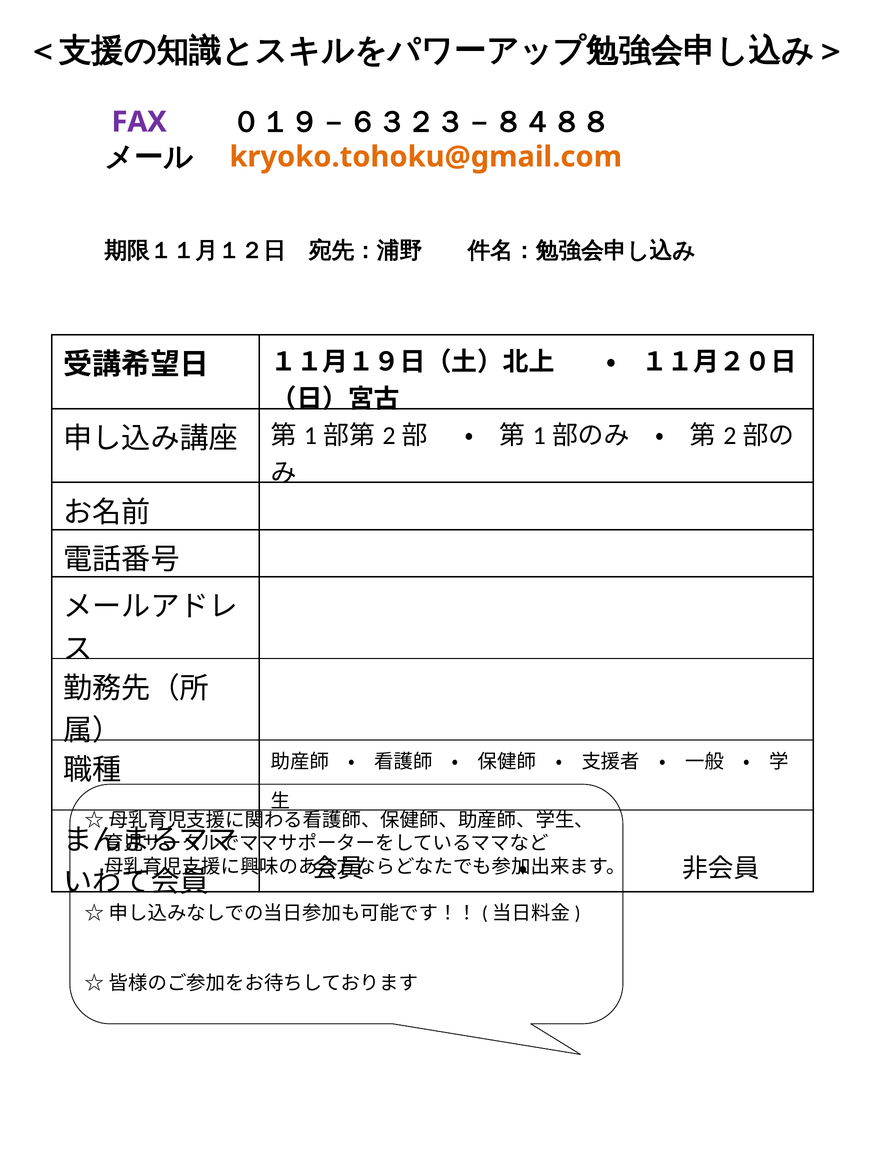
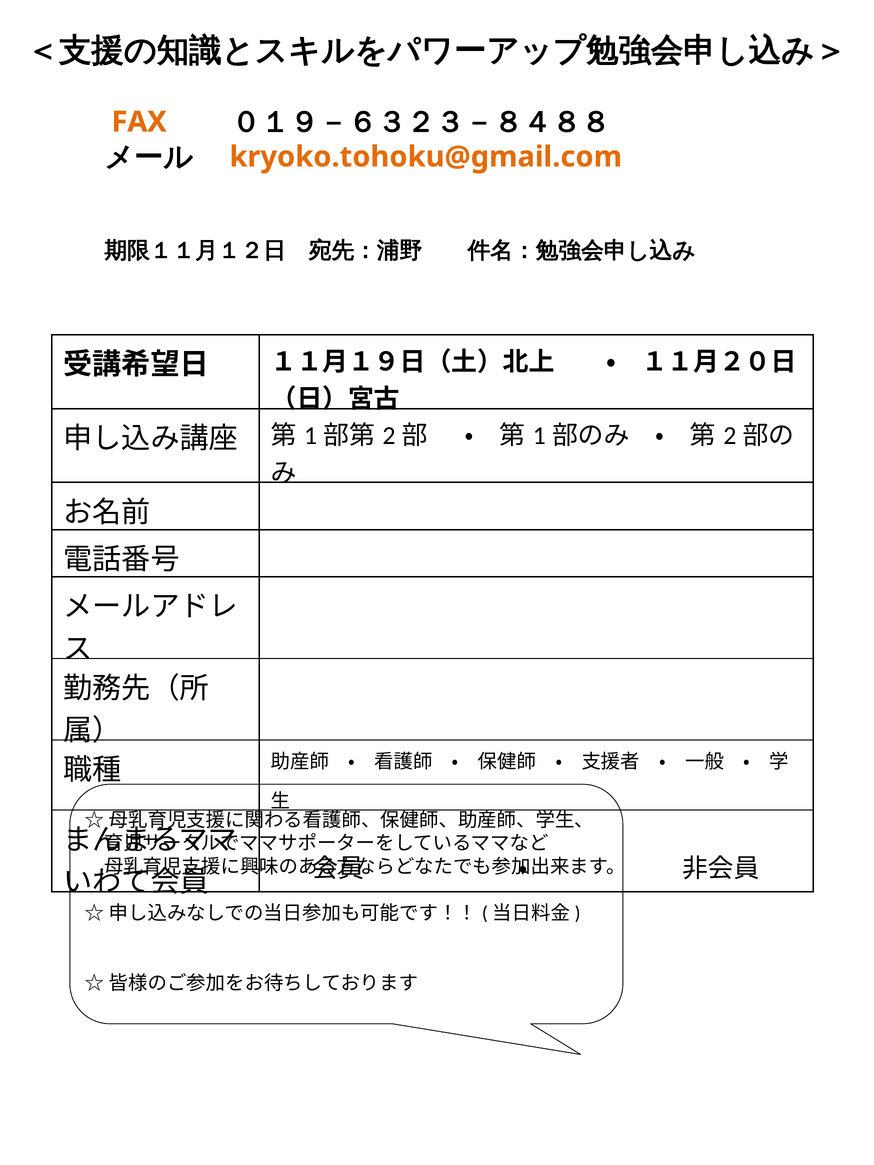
FAX colour: purple -> orange (139, 122)
